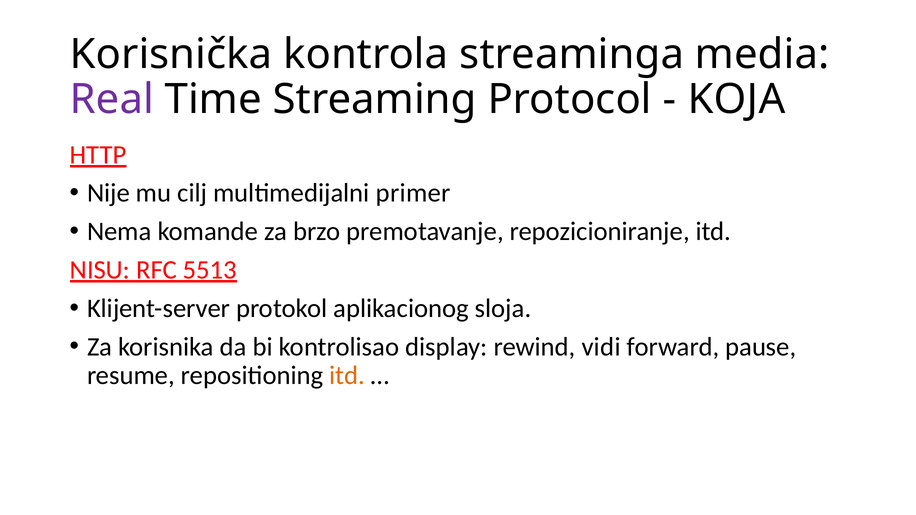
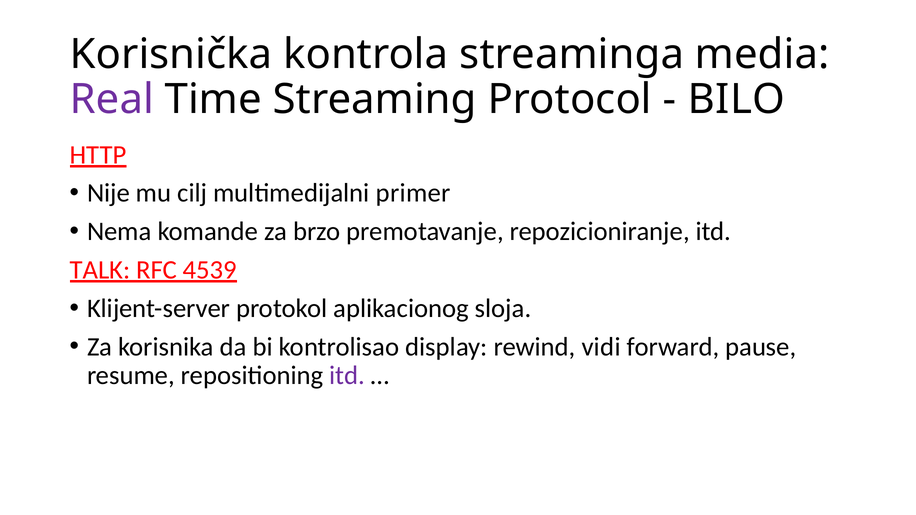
KOJA: KOJA -> BILO (736, 100)
NISU: NISU -> TALK (100, 270)
5513: 5513 -> 4539 (210, 270)
itd colour: orange -> purple (347, 376)
